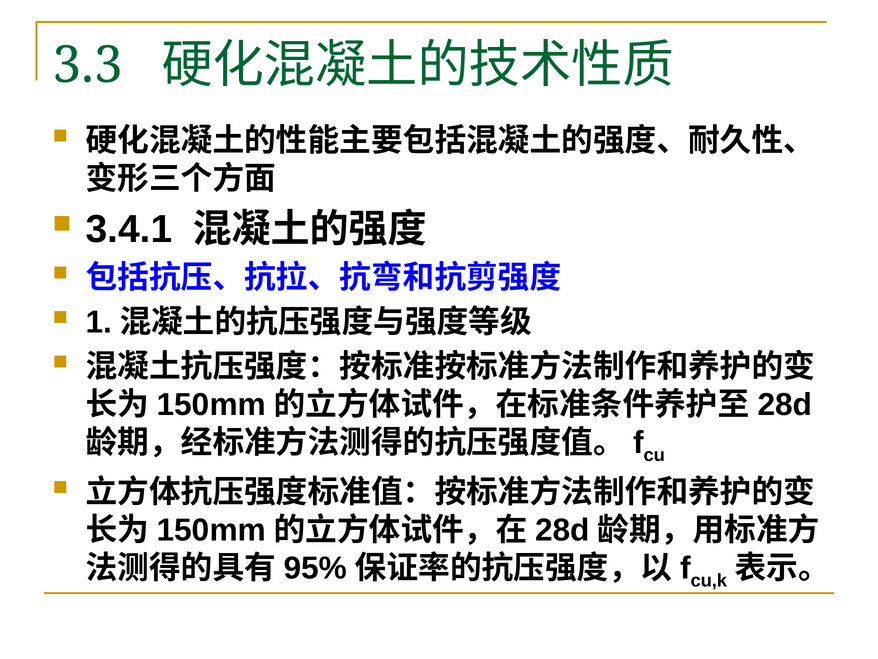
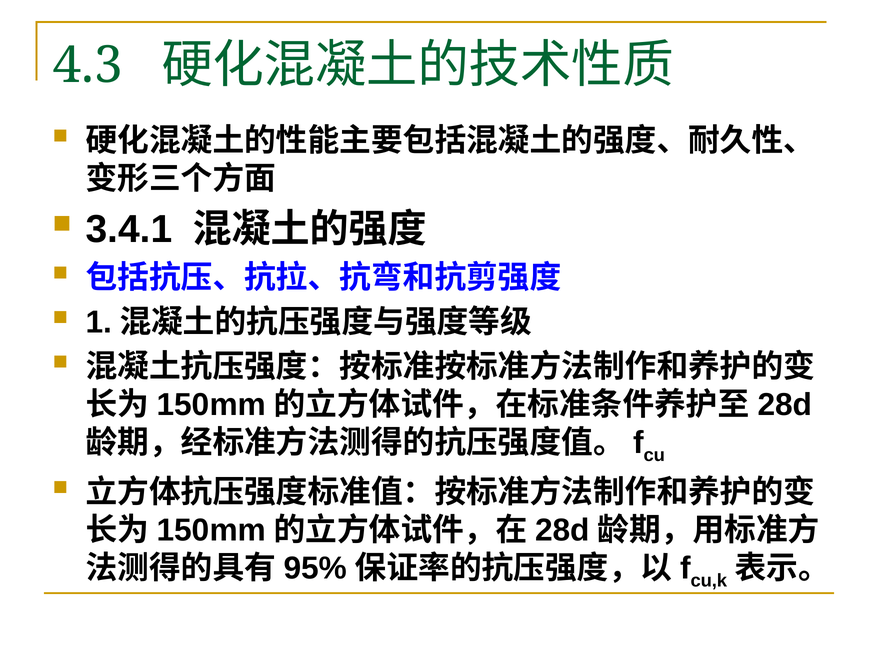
3.3: 3.3 -> 4.3 (88, 65)
